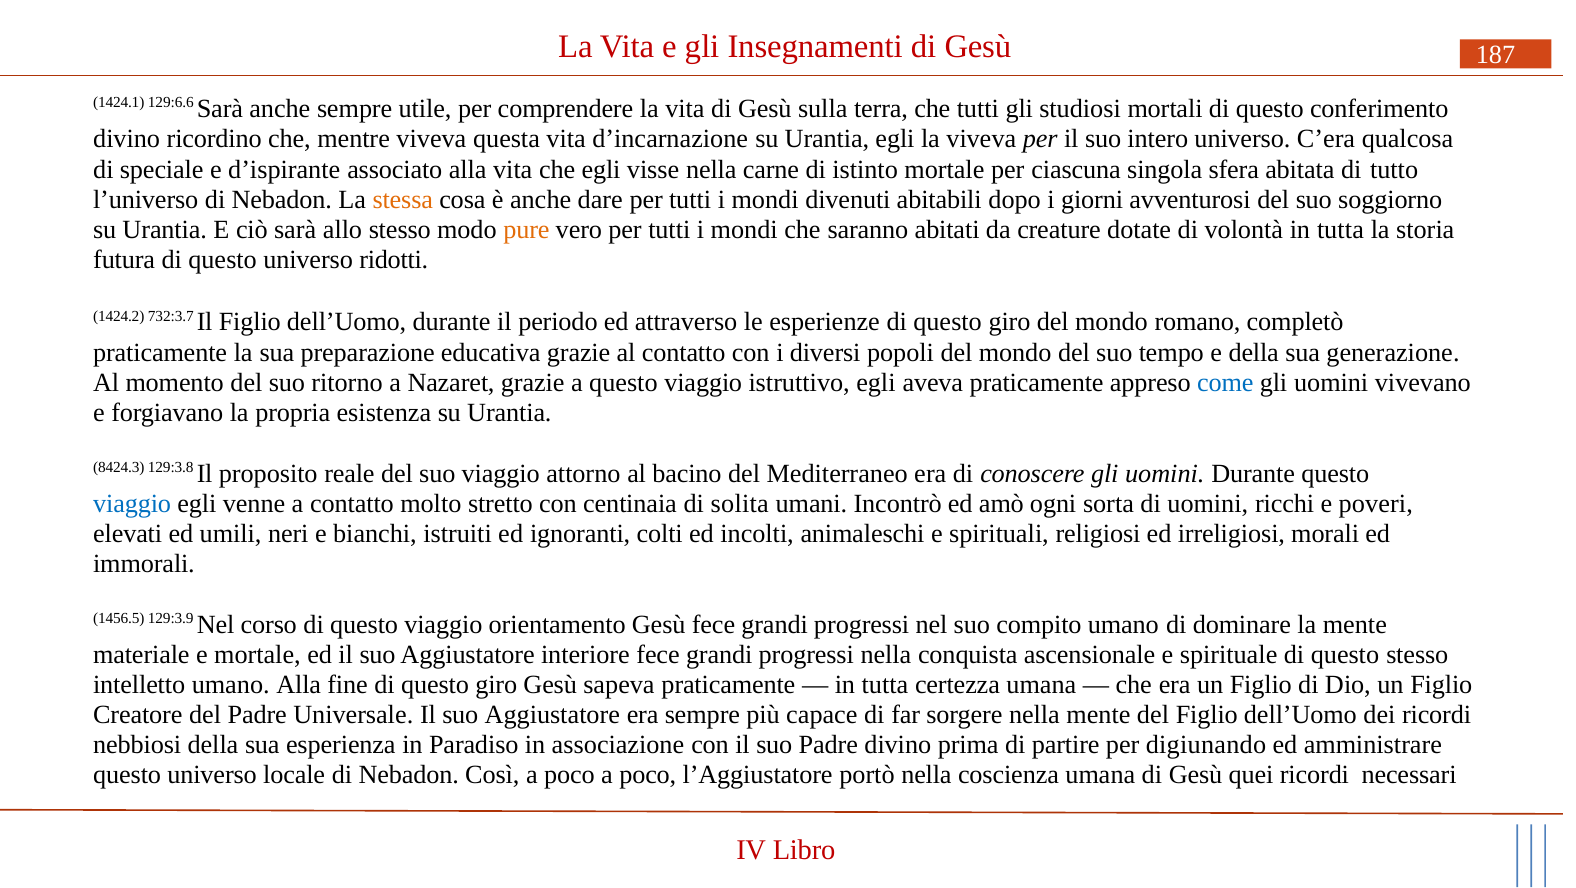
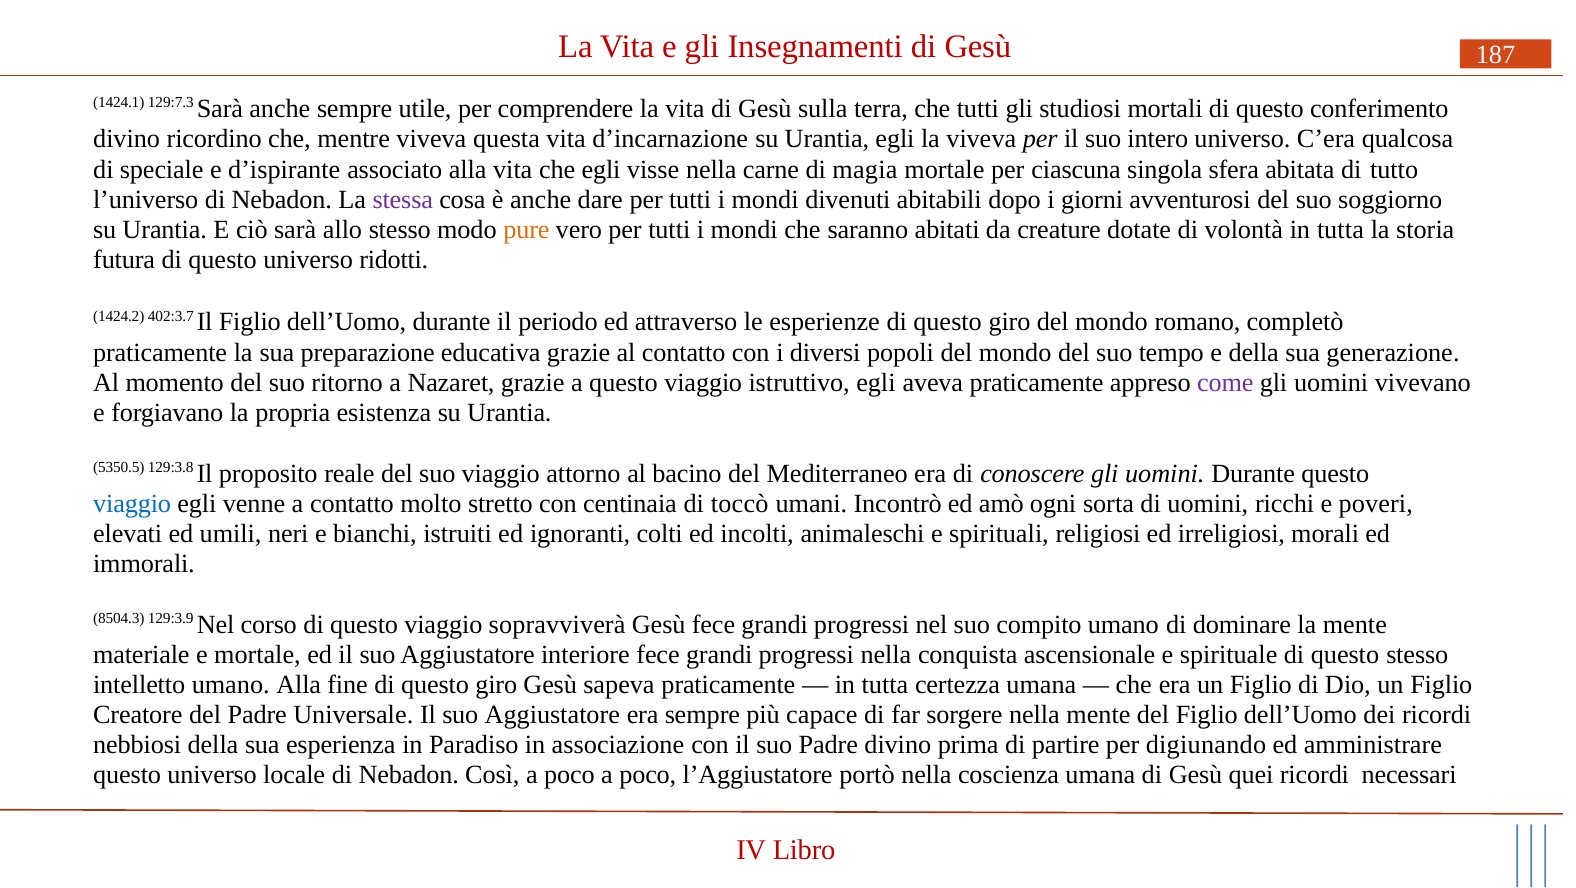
129:6.6: 129:6.6 -> 129:7.3 (171, 103)
istinto: istinto -> magia (865, 169)
stessa colour: orange -> purple (403, 200)
732:3.7: 732:3.7 -> 402:3.7 (171, 316)
come colour: blue -> purple (1225, 383)
8424.3: 8424.3 -> 5350.5 (119, 467)
solita: solita -> toccò (740, 503)
1456.5: 1456.5 -> 8504.3 (119, 619)
orientamento: orientamento -> sopravviverà (557, 625)
